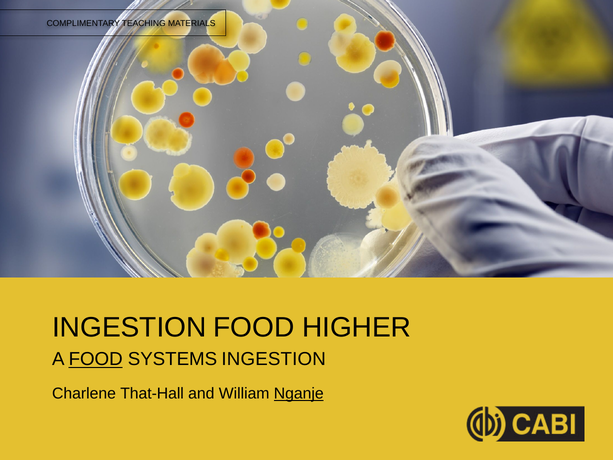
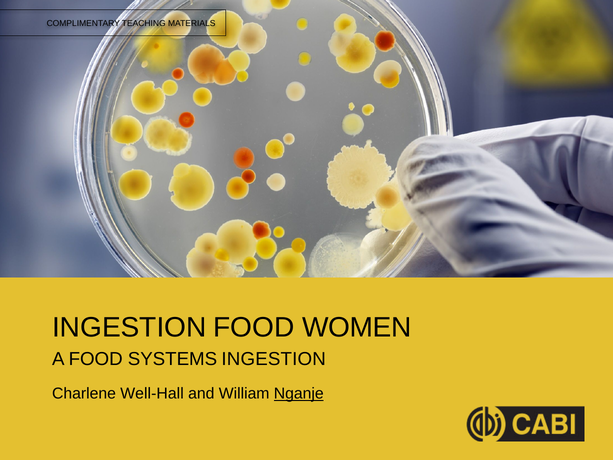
HIGHER: HIGHER -> WOMEN (357, 327)
FOOD underline: present -> none (96, 359)
That-Hall: That-Hall -> Well-Hall (152, 393)
